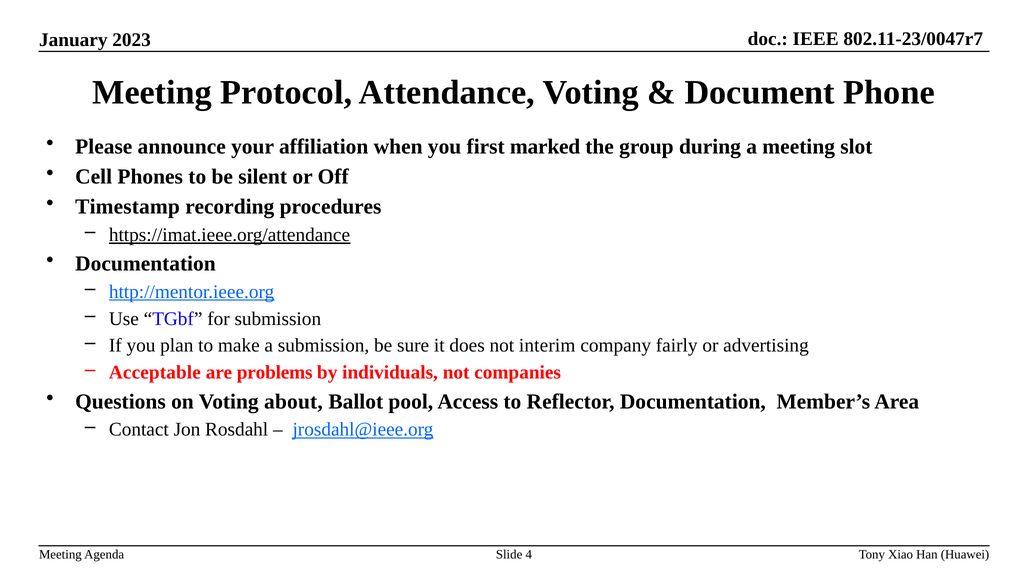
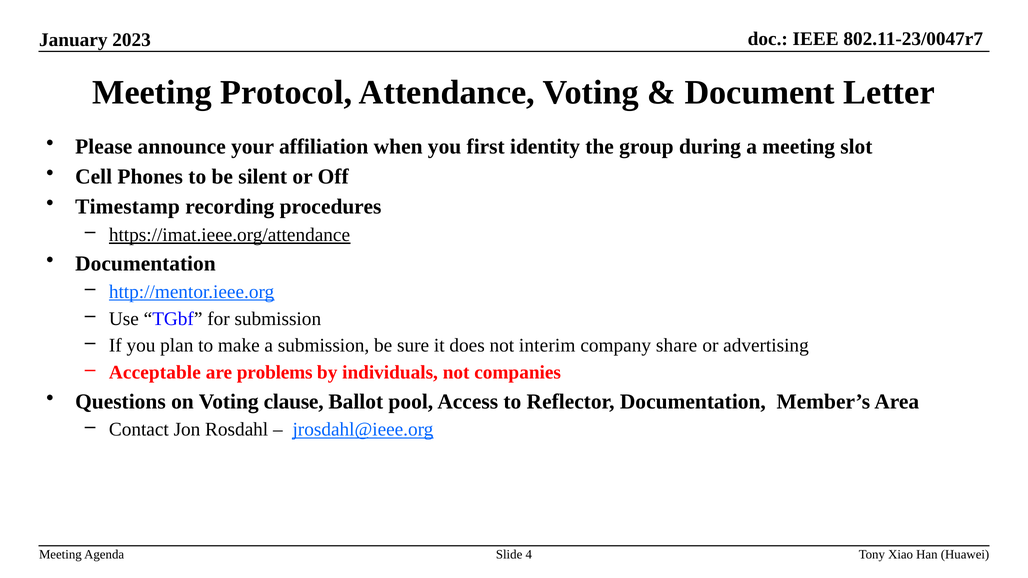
Phone: Phone -> Letter (889, 92)
marked: marked -> identity (545, 147)
fairly: fairly -> share (677, 346)
about: about -> clause (294, 402)
